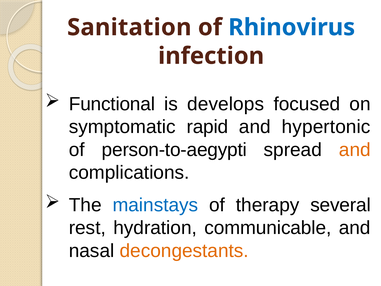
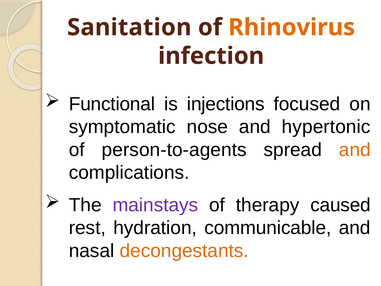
Rhinovirus colour: blue -> orange (292, 27)
develops: develops -> injections (226, 104)
rapid: rapid -> nose (207, 127)
person-to-aegypti: person-to-aegypti -> person-to-agents (174, 150)
mainstays colour: blue -> purple (155, 205)
several: several -> caused (341, 205)
